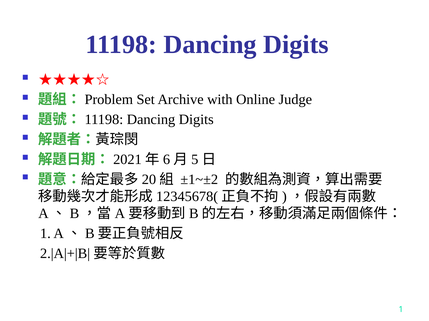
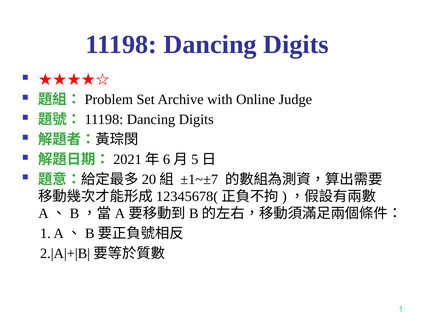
±1~±2: ±1~±2 -> ±1~±7 (199, 180)
